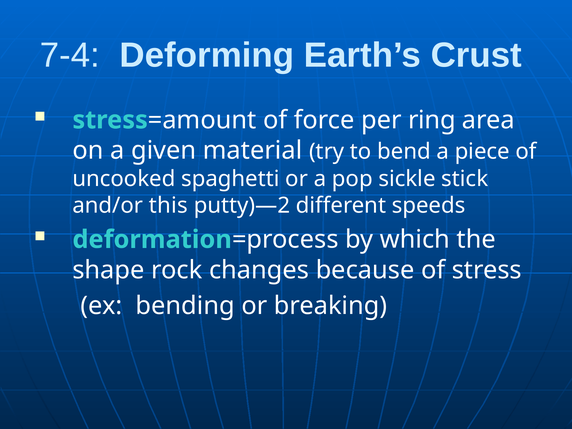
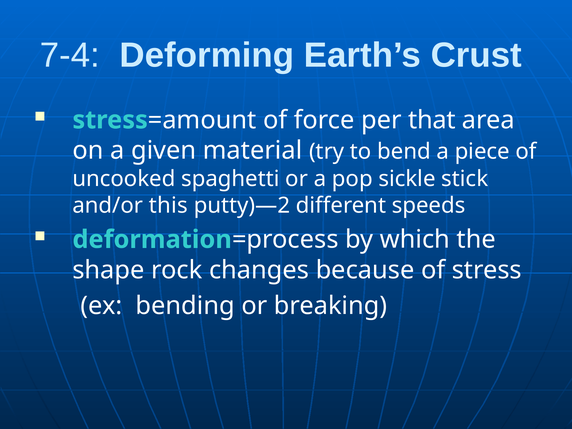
ring: ring -> that (432, 120)
